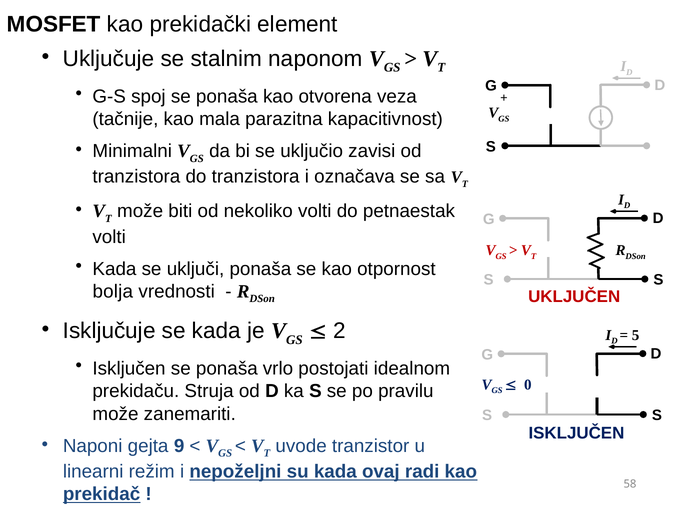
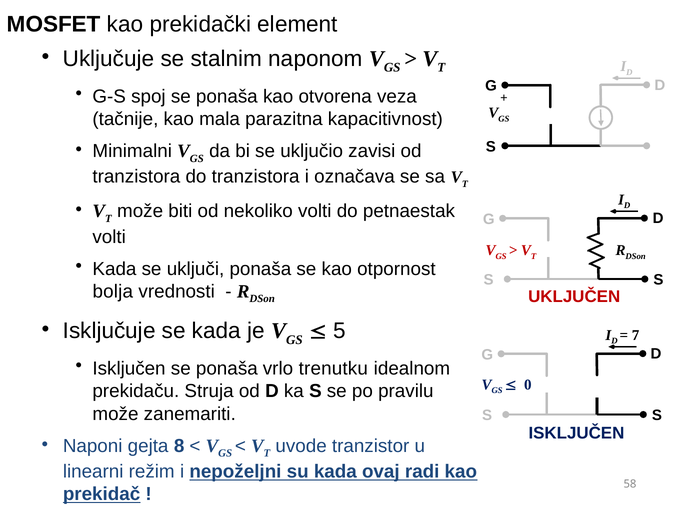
2: 2 -> 5 (339, 331)
5: 5 -> 7 (636, 335)
postojati: postojati -> trenutku (333, 368)
9: 9 -> 8 (179, 446)
